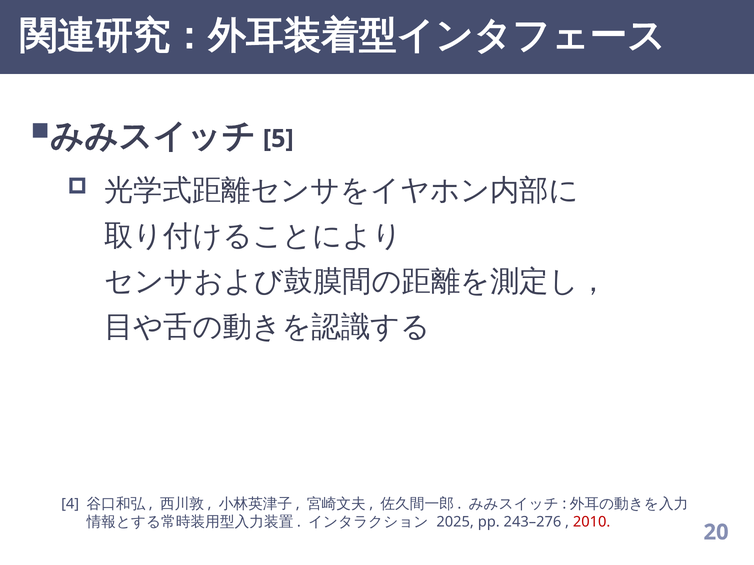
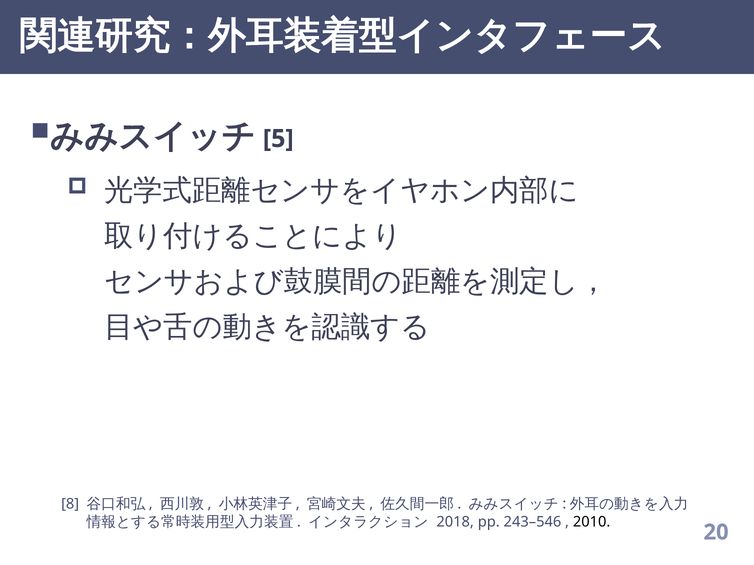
4: 4 -> 8 (70, 505)
2025: 2025 -> 2018 (455, 522)
243–276: 243–276 -> 243–546 (532, 522)
2010 colour: red -> black (592, 522)
